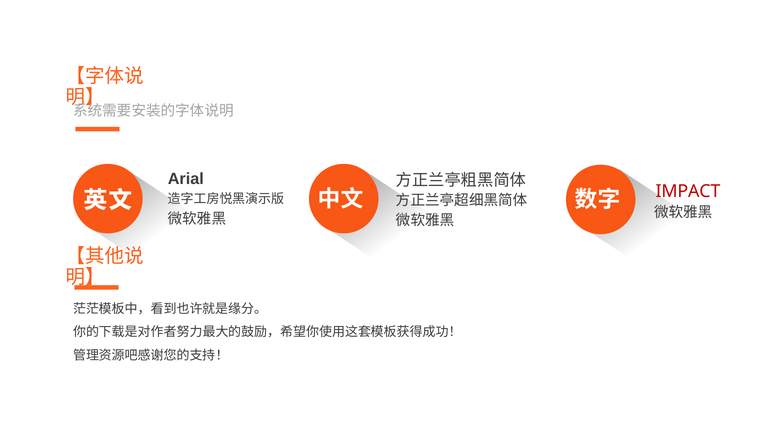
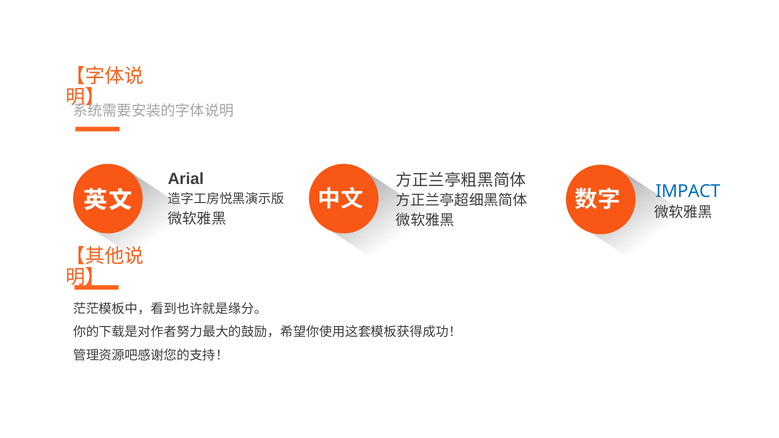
IMPACT colour: red -> blue (688, 192)
